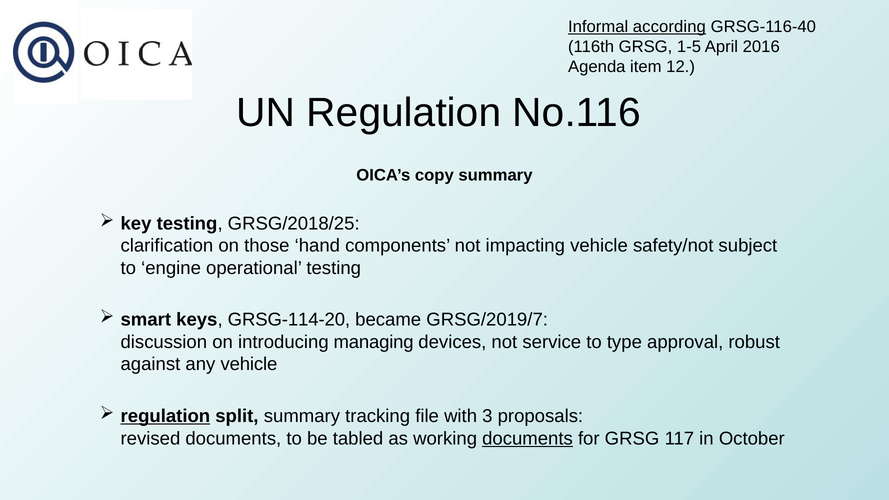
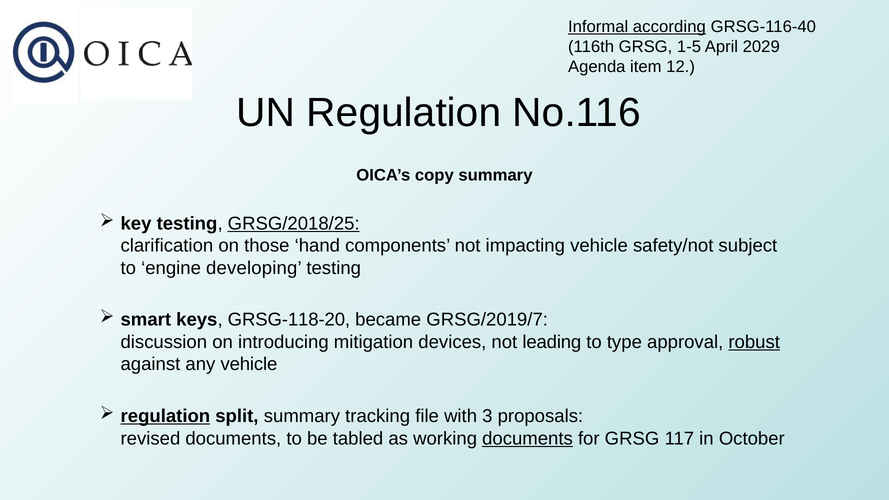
2016: 2016 -> 2029 (761, 47)
GRSG/2018/25 underline: none -> present (294, 224)
operational: operational -> developing (254, 268)
GRSG-114-20: GRSG-114-20 -> GRSG-118-20 (289, 320)
managing: managing -> mitigation (373, 342)
service: service -> leading (552, 342)
robust underline: none -> present (754, 342)
